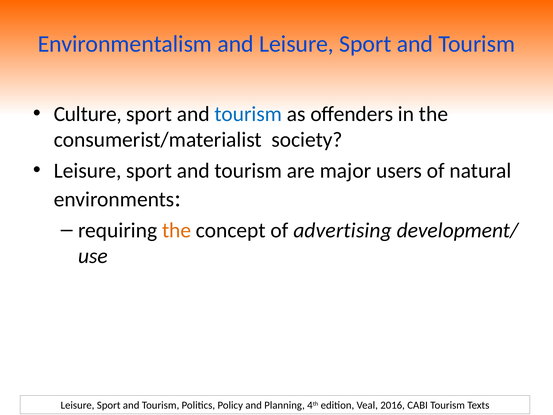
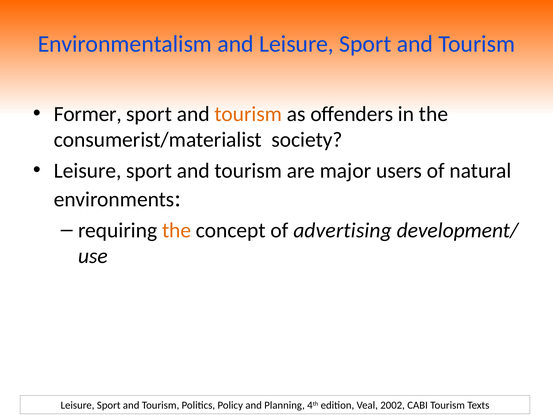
Culture: Culture -> Former (88, 114)
tourism colour: blue -> orange (248, 114)
2016: 2016 -> 2002 (393, 405)
